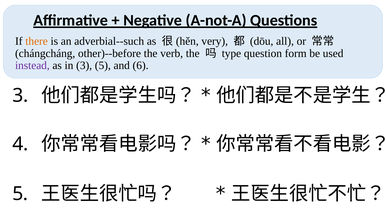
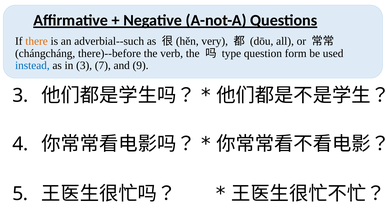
other)--before: other)--before -> there)--before (109, 53)
instead colour: purple -> blue (32, 66)
3 5: 5 -> 7 (103, 66)
6: 6 -> 9 (141, 66)
